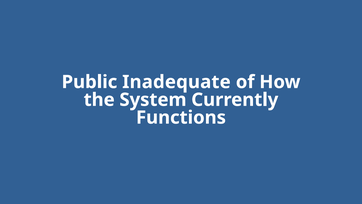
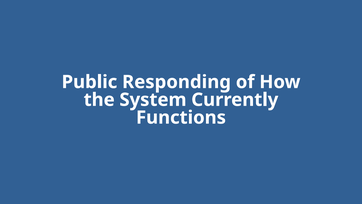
Inadequate: Inadequate -> Responding (177, 82)
